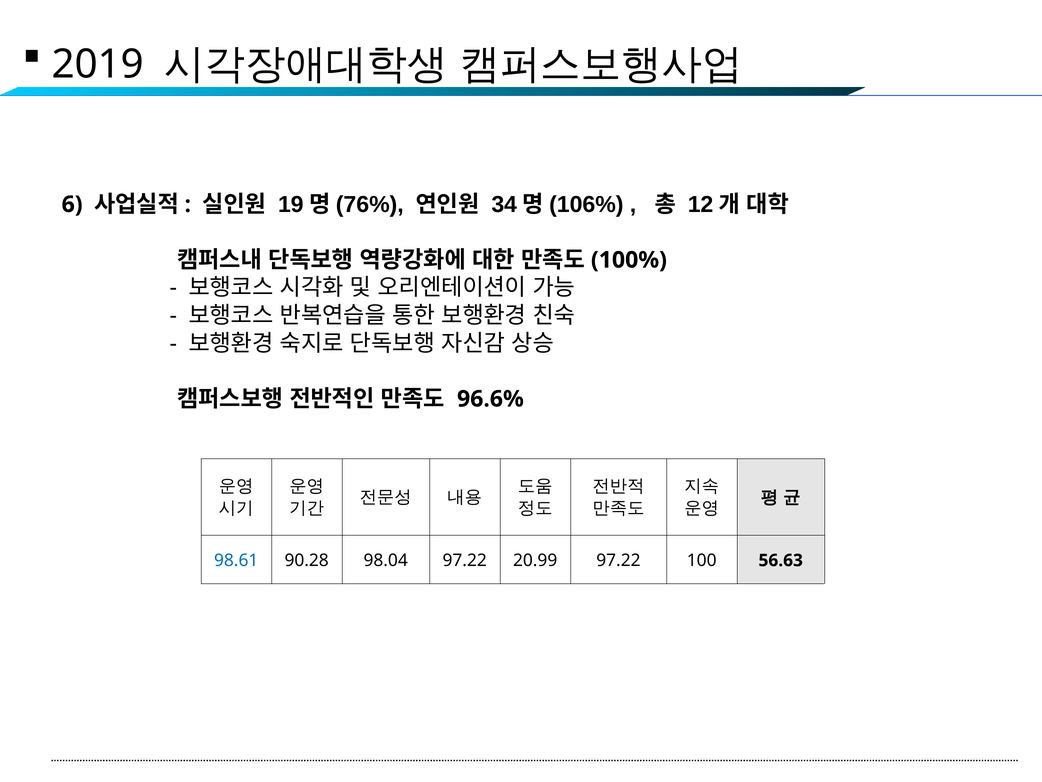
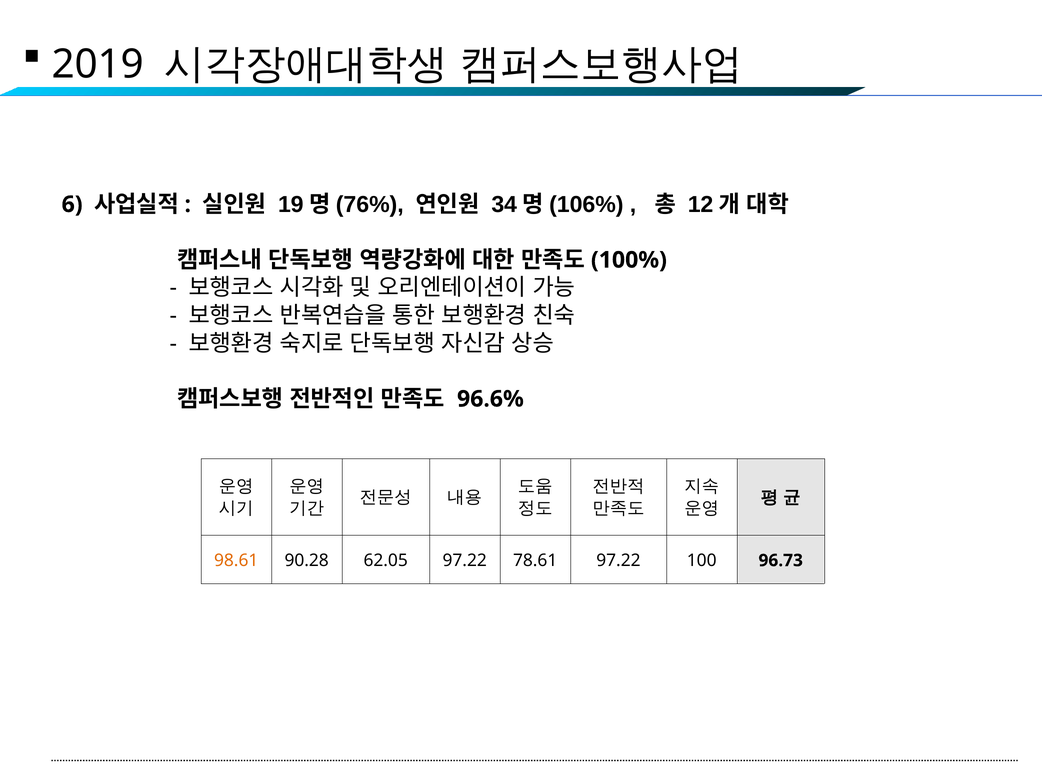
98.61 colour: blue -> orange (236, 560)
98.04: 98.04 -> 62.05 (386, 560)
20.99: 20.99 -> 78.61 (535, 560)
56.63: 56.63 -> 96.73 (781, 560)
